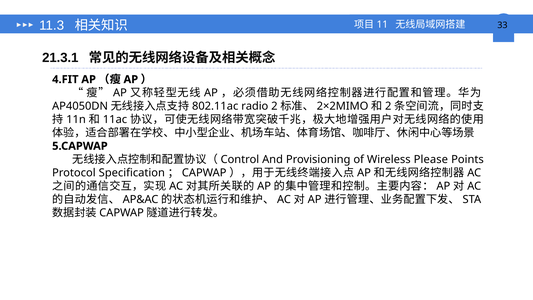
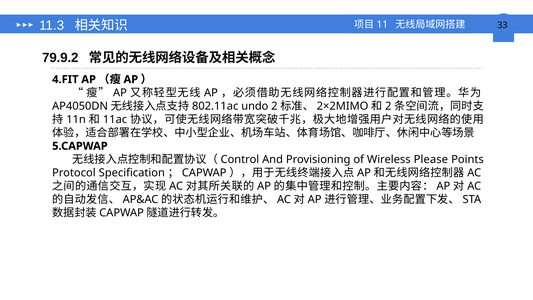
21.3.1: 21.3.1 -> 79.9.2 (60, 58)
radio: radio -> undo (255, 106)
